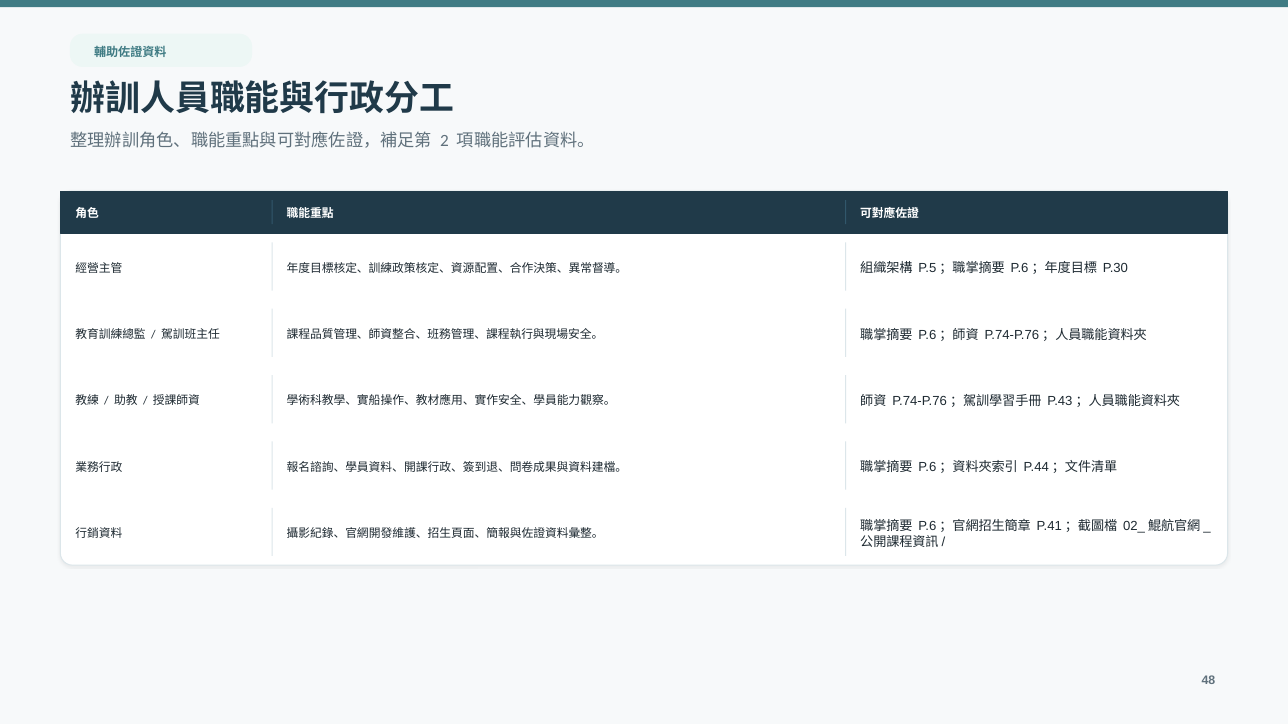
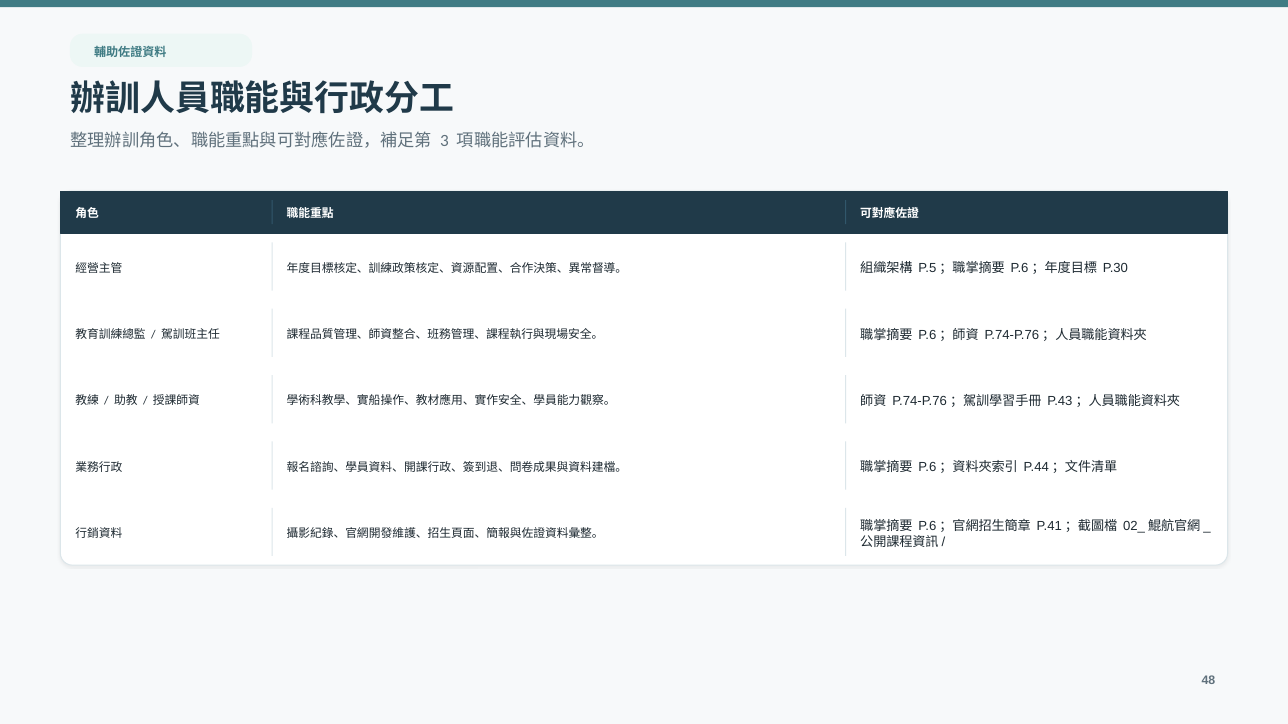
2: 2 -> 3 (445, 141)
